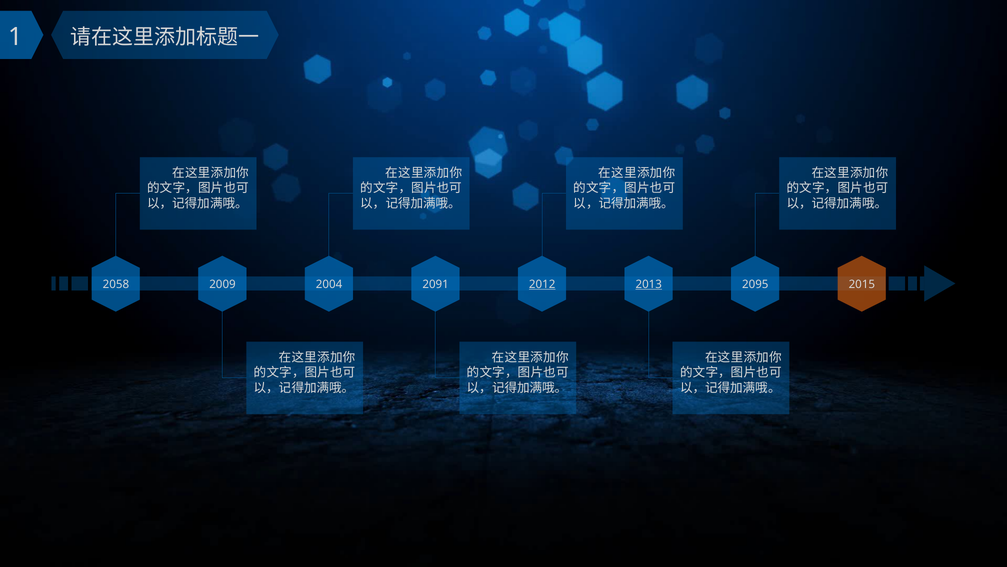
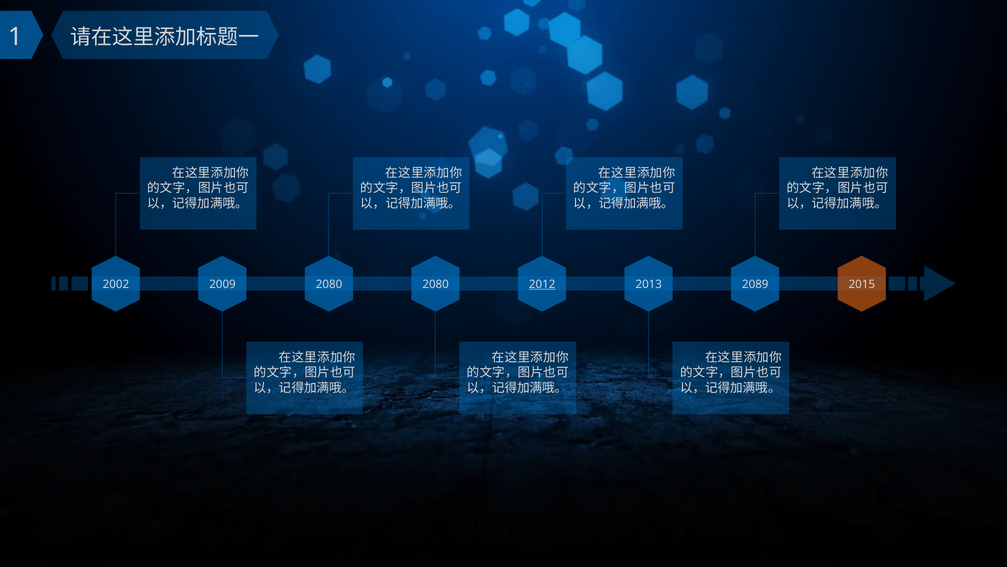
2058: 2058 -> 2002 (116, 284)
2004: 2004 -> 2080 (329, 284)
2091: 2091 -> 2080 (436, 284)
2013 underline: present -> none (649, 284)
2095: 2095 -> 2089 (755, 284)
